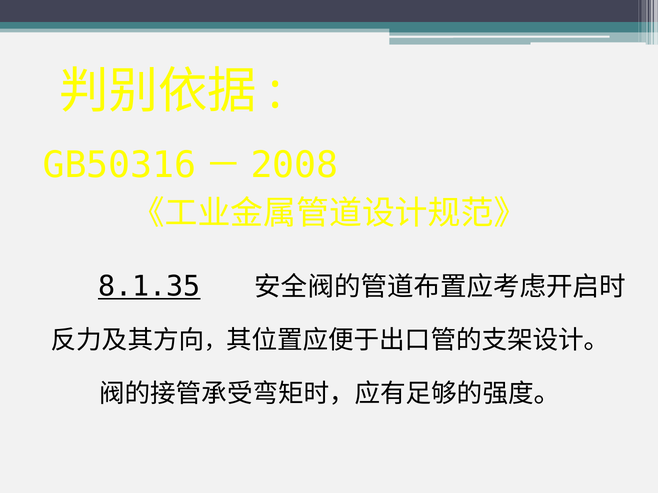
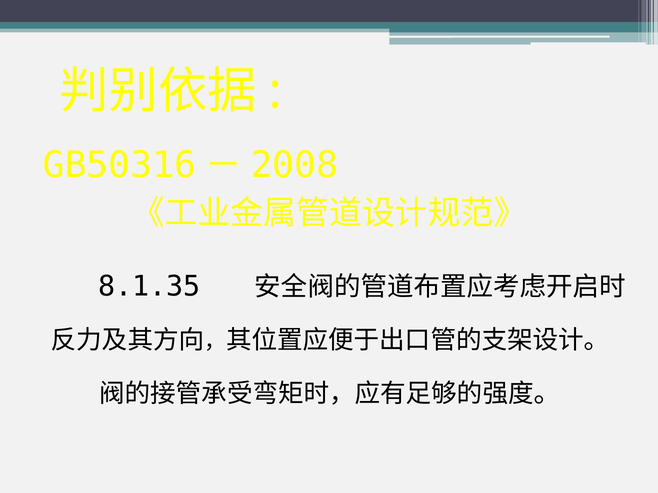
8.1.35 underline: present -> none (149, 287)
